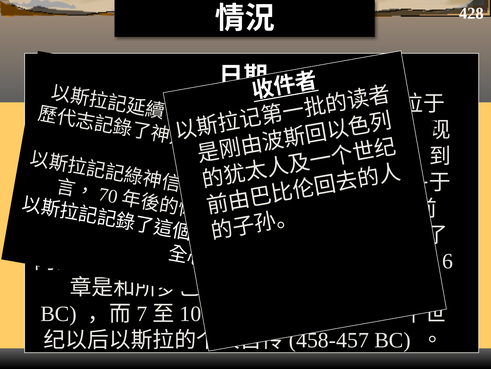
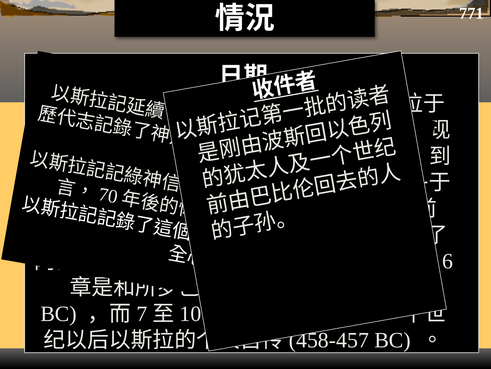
428: 428 -> 771 (471, 13)
